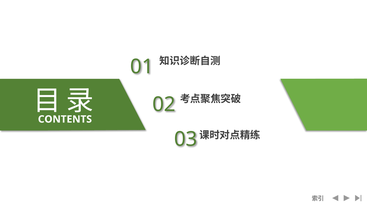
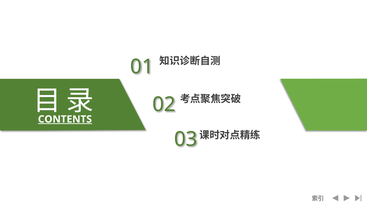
CONTENTS underline: none -> present (65, 119)
